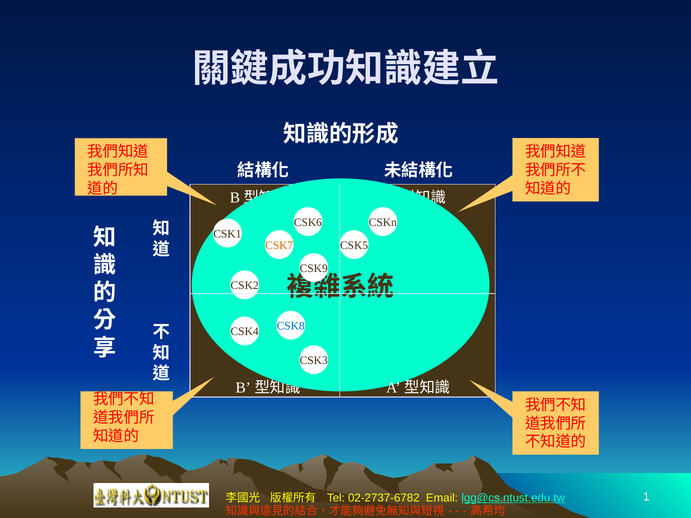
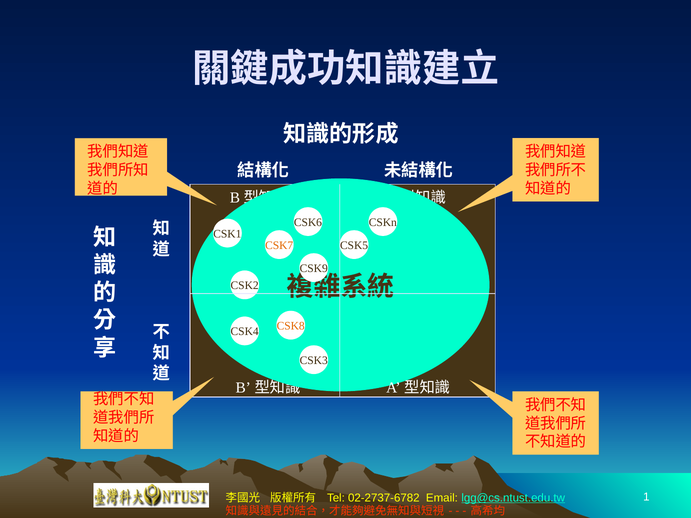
CSK8 colour: blue -> orange (291, 326)
